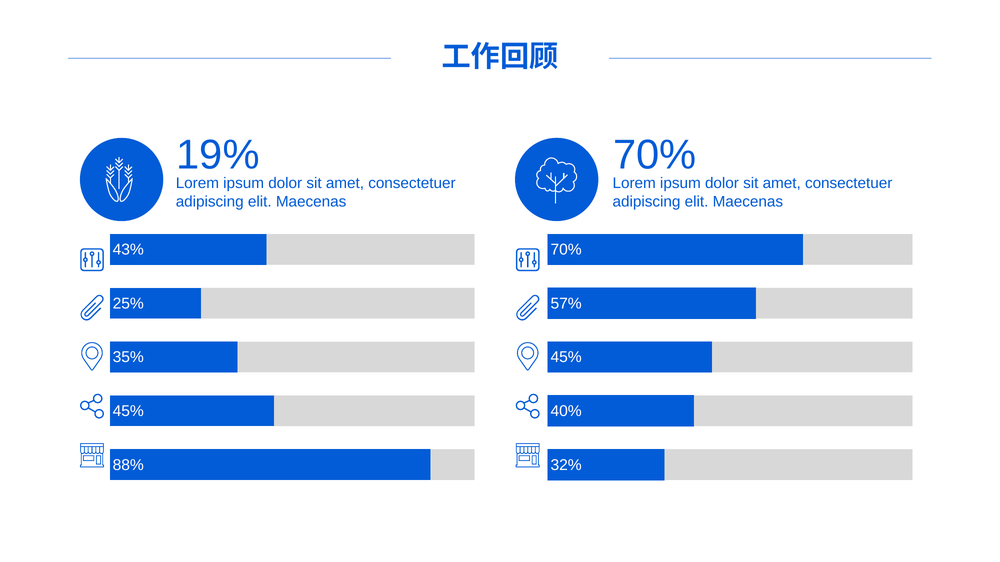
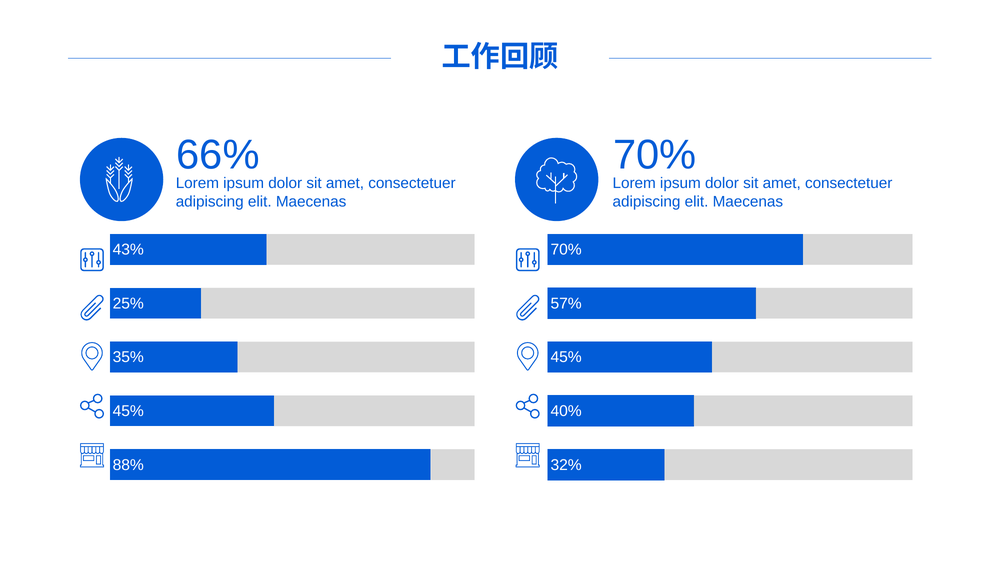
19%: 19% -> 66% (218, 155)
